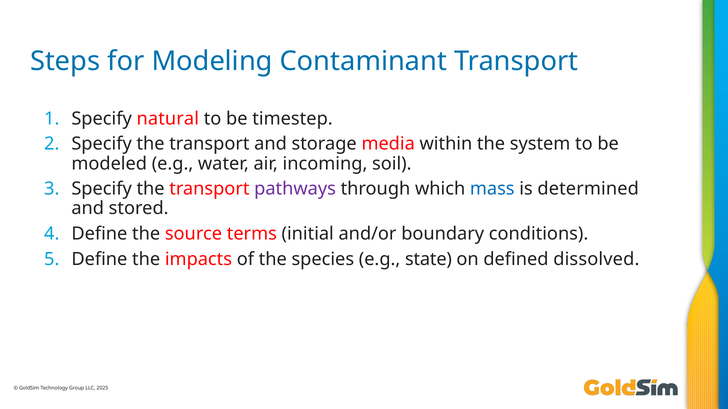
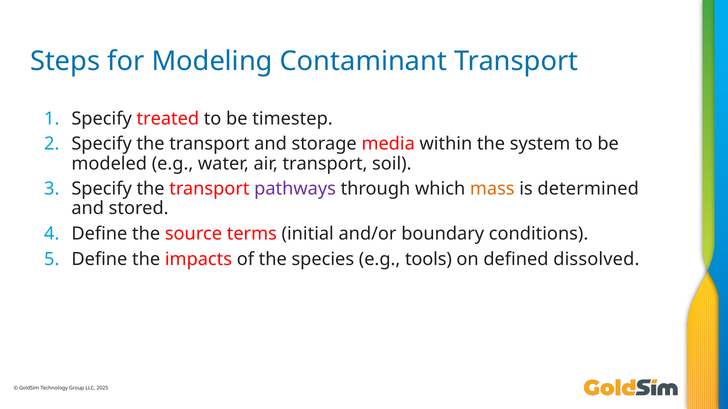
natural: natural -> treated (168, 119)
air incoming: incoming -> transport (325, 164)
mass colour: blue -> orange (492, 189)
state: state -> tools (428, 259)
